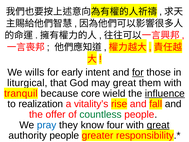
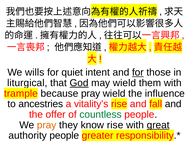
early: early -> quiet (72, 72)
God underline: none -> present (79, 83)
may great: great -> wield (124, 83)
tranquil: tranquil -> trample (21, 93)
because core: core -> pray (91, 93)
influence underline: present -> none (165, 93)
realization: realization -> ancestries (41, 104)
pray colour: blue -> orange (47, 125)
know four: four -> rise (115, 125)
